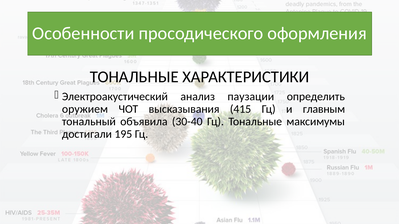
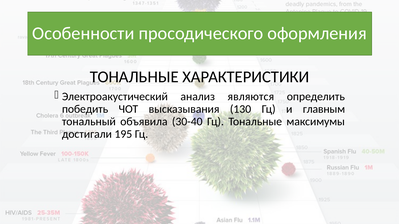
паузации: паузации -> являются (251, 97)
оружием: оружием -> победить (85, 109)
415: 415 -> 130 (240, 109)
